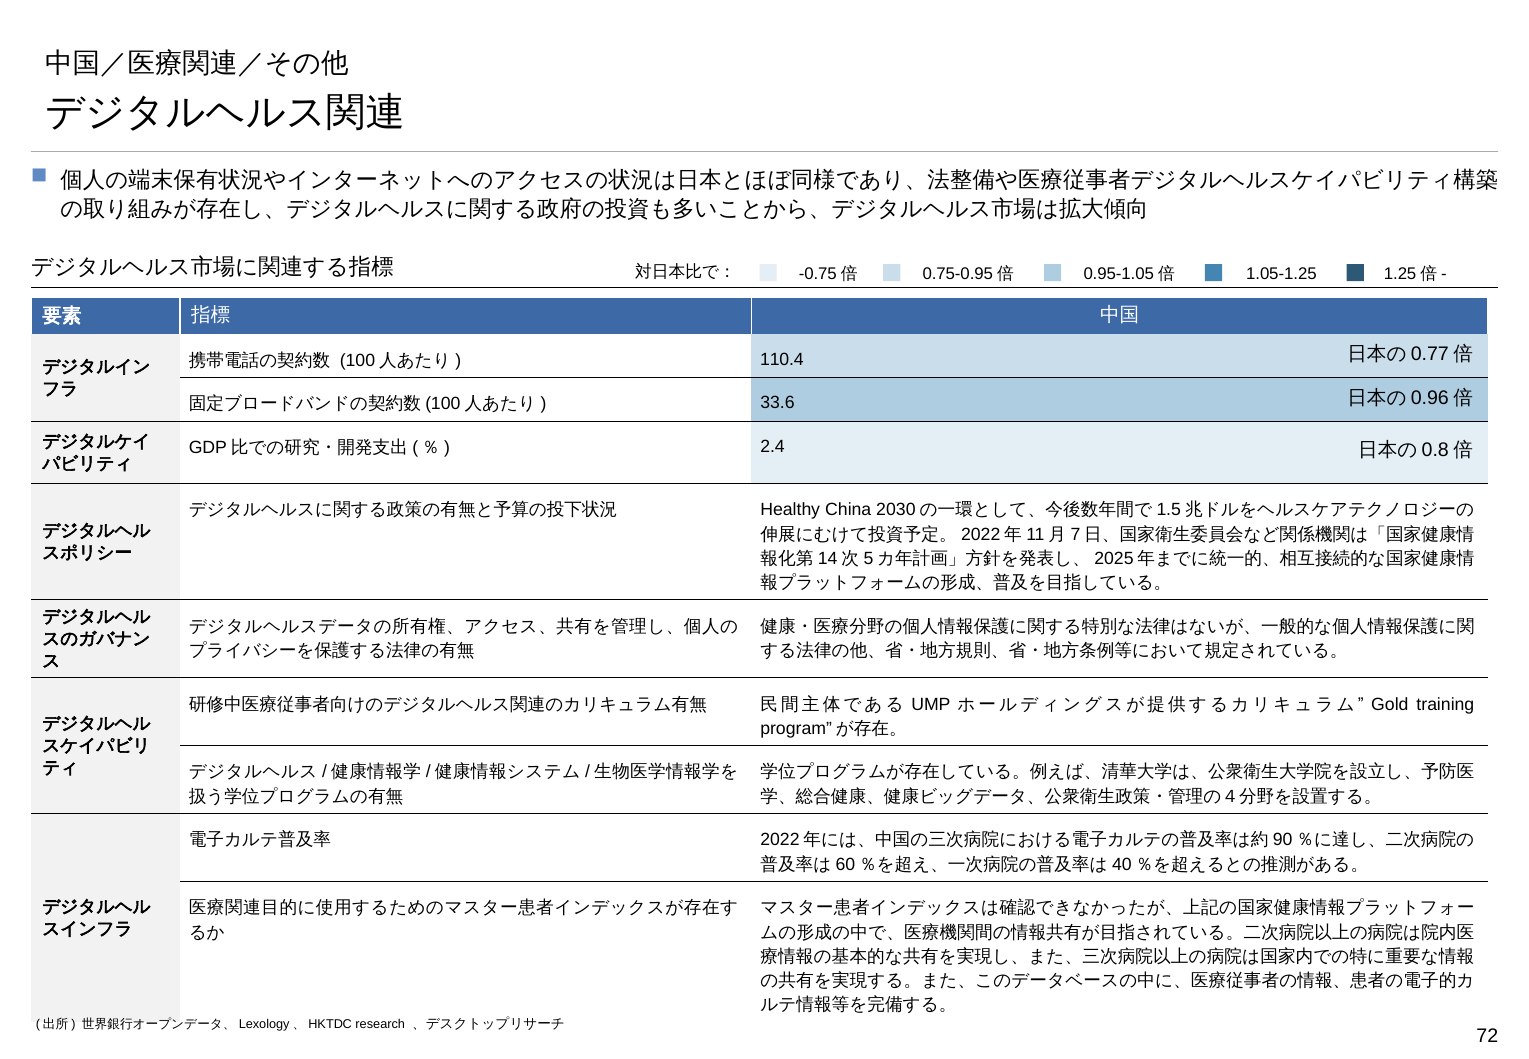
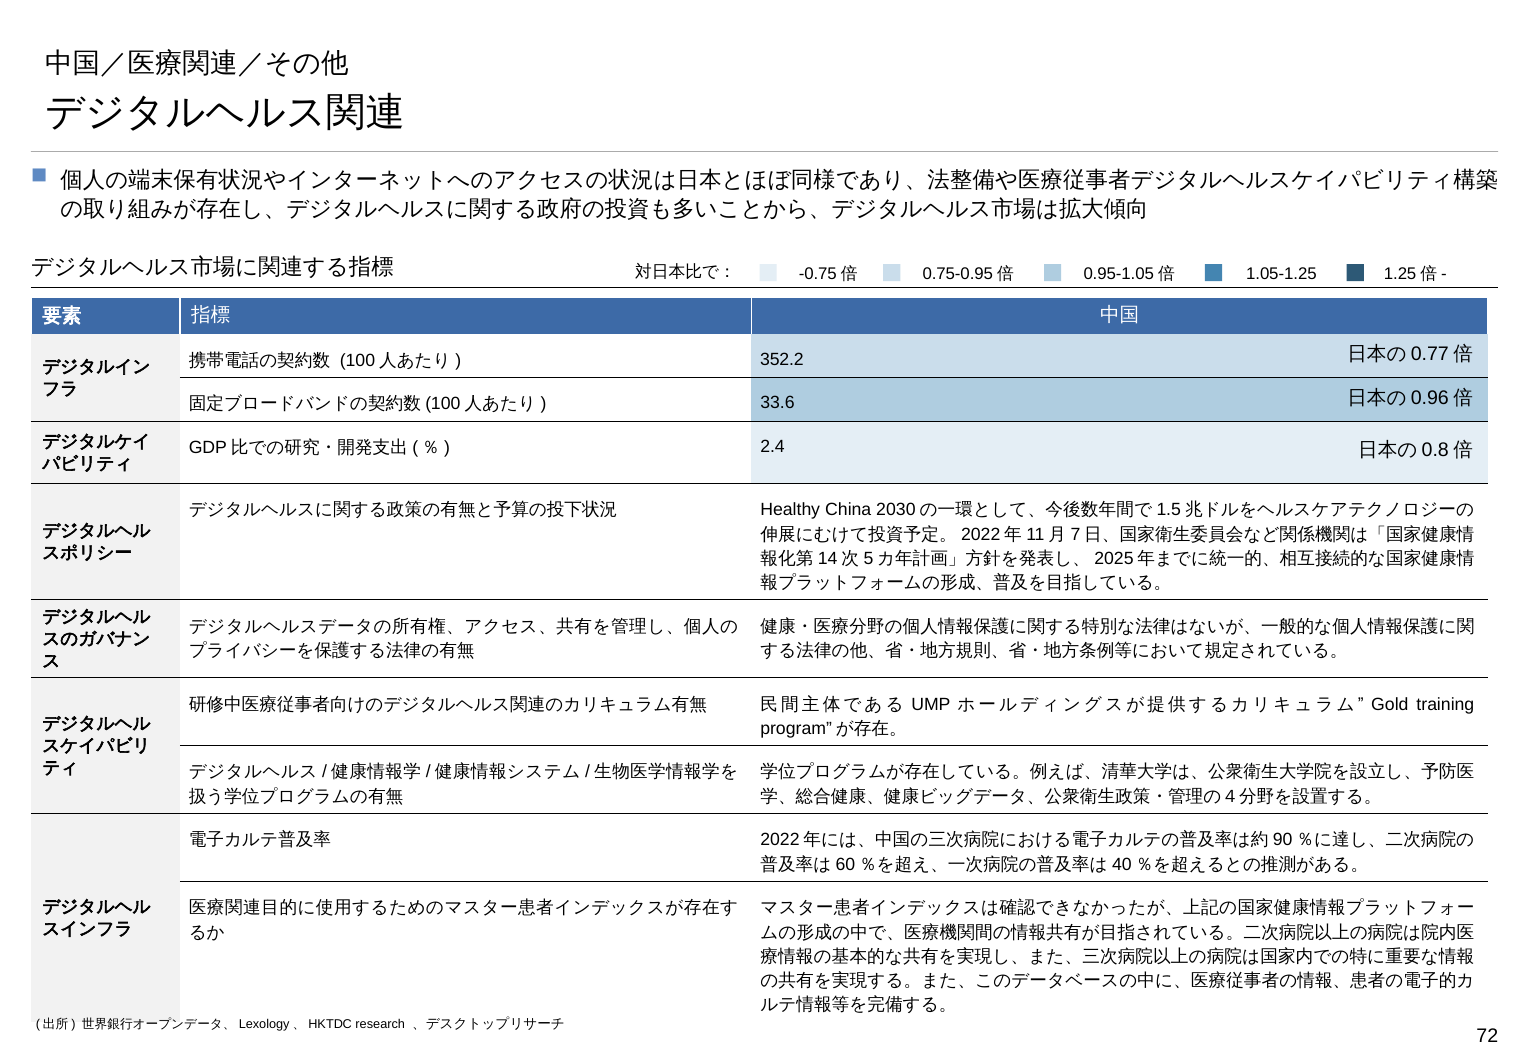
110.4: 110.4 -> 352.2 (782, 359)
